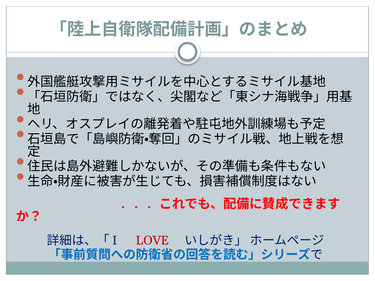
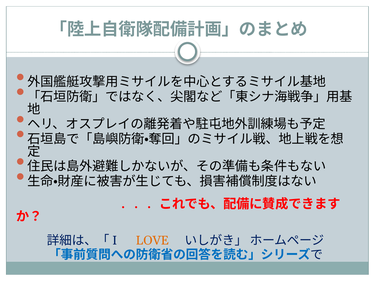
LOVE colour: red -> orange (152, 241)
